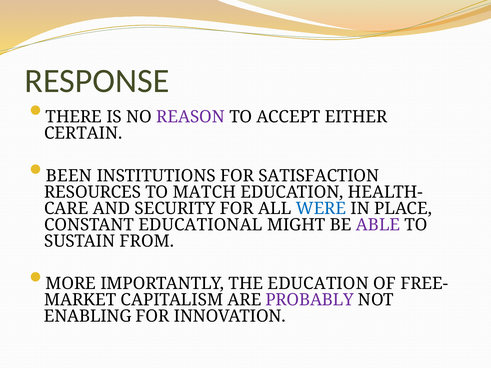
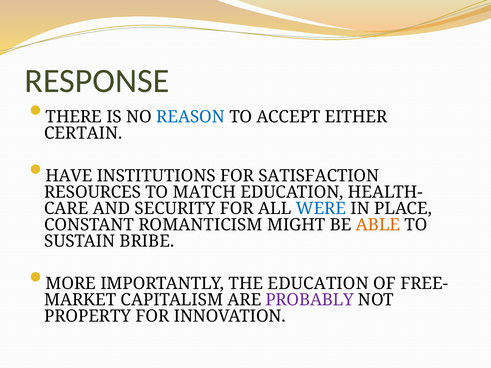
REASON colour: purple -> blue (191, 117)
BEEN: BEEN -> HAVE (69, 176)
EDUCATIONAL: EDUCATIONAL -> ROMANTICISM (200, 225)
ABLE colour: purple -> orange (378, 225)
FROM: FROM -> BRIBE (147, 241)
ENABLING: ENABLING -> PROPERTY (88, 316)
